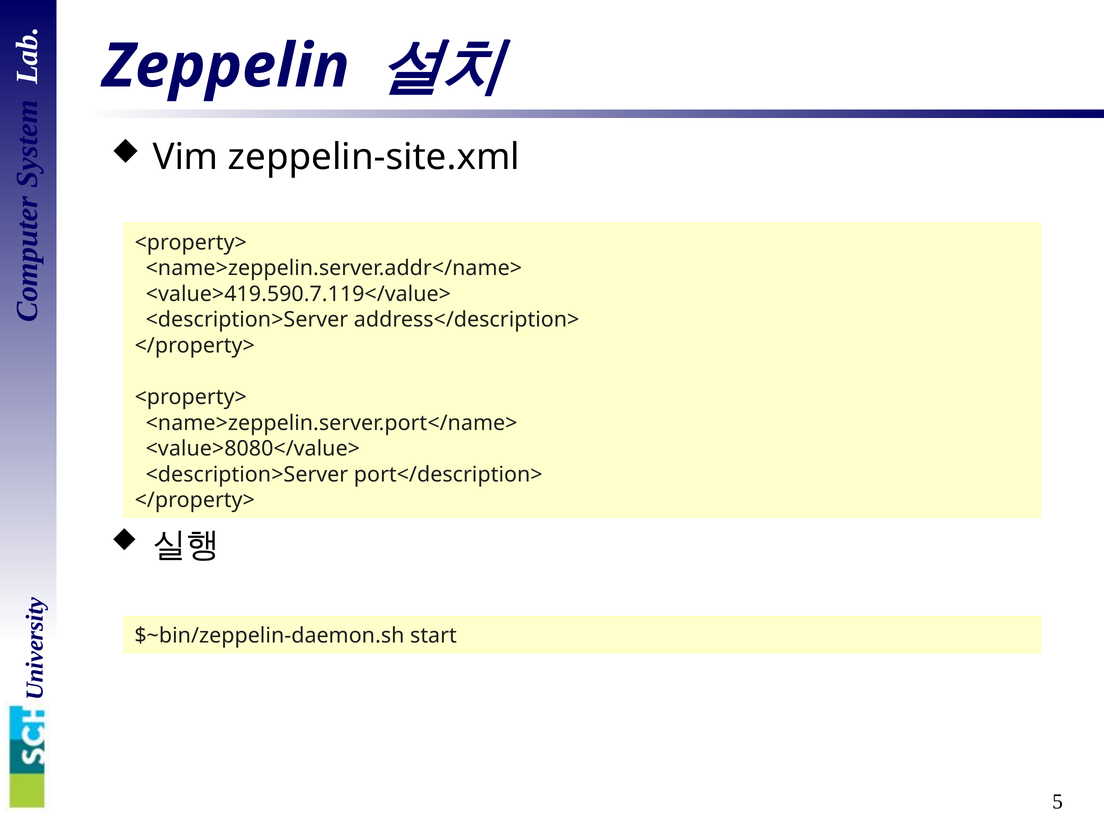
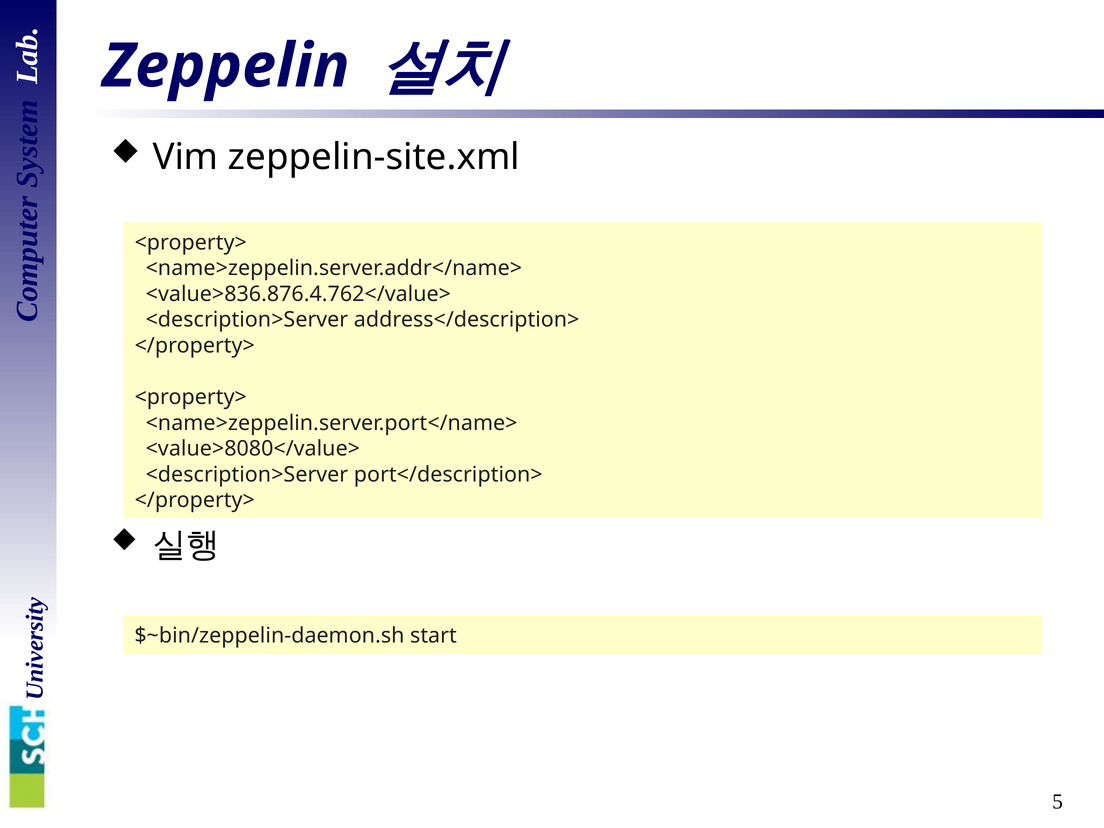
<value>419.590.7.119</value>: <value>419.590.7.119</value> -> <value>836.876.4.762</value> (298, 294)
